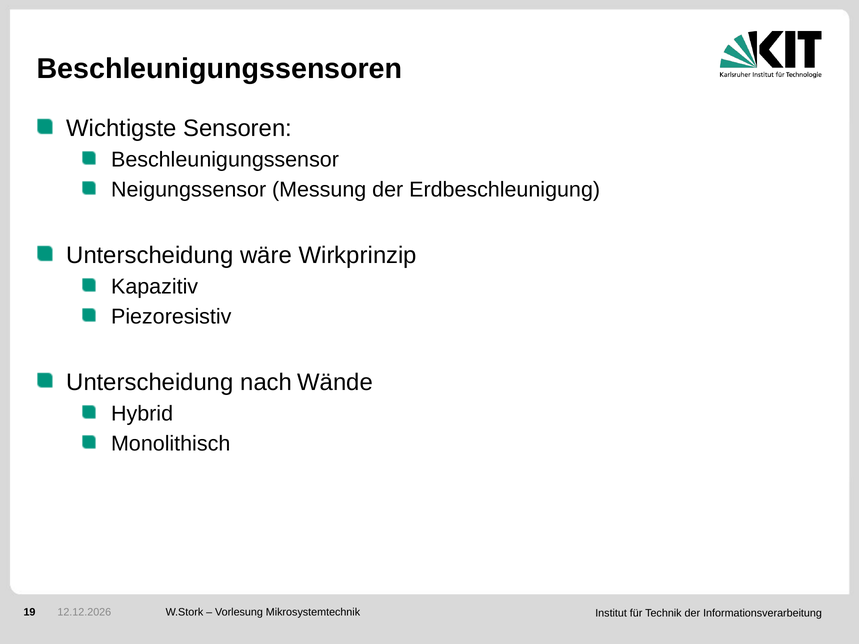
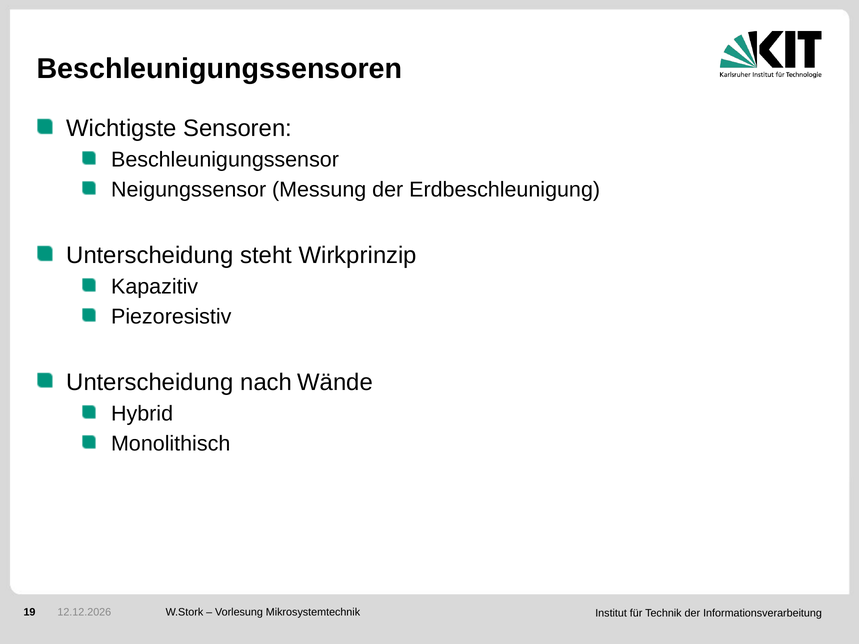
wäre: wäre -> steht (266, 256)
